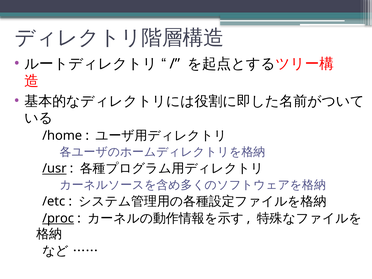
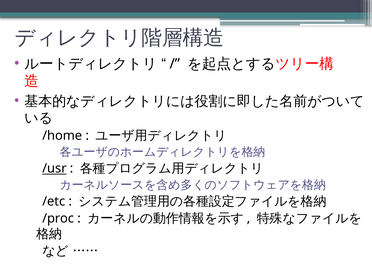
/proc underline: present -> none (58, 218)
